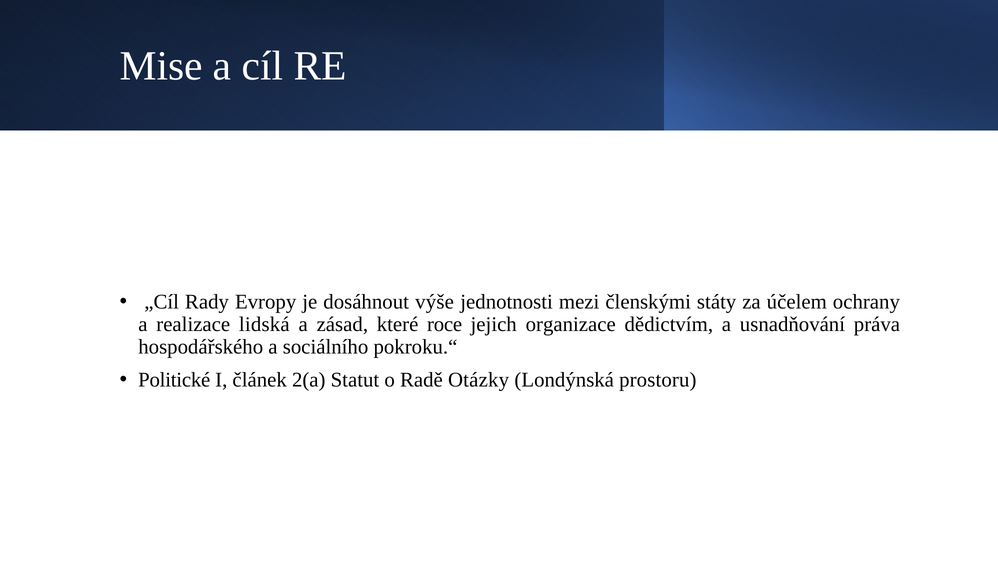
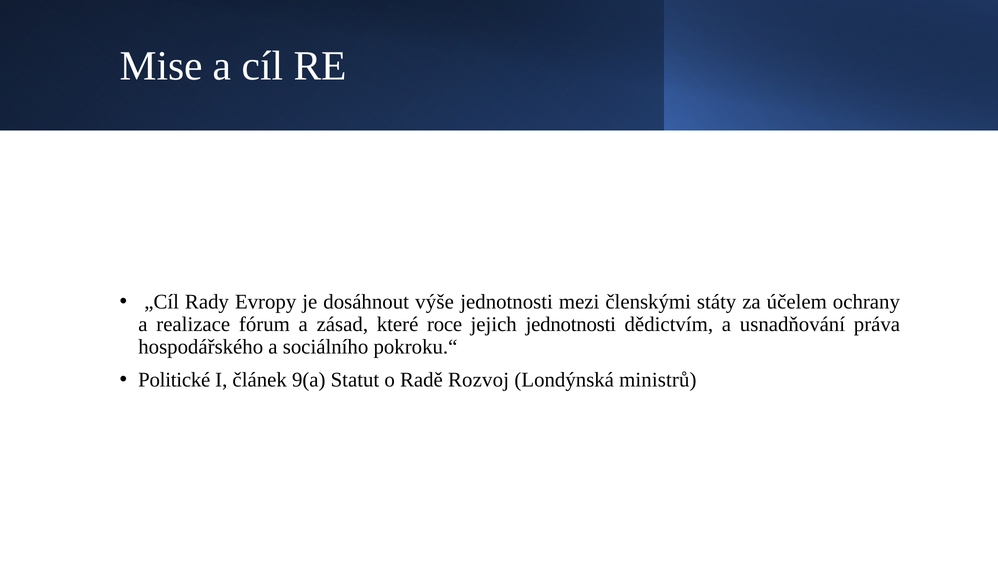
lidská: lidská -> fórum (264, 324)
jejich organizace: organizace -> jednotnosti (571, 324)
2(a: 2(a -> 9(a (309, 379)
Otázky: Otázky -> Rozvoj (479, 379)
prostoru: prostoru -> ministrů (658, 379)
